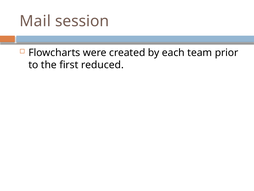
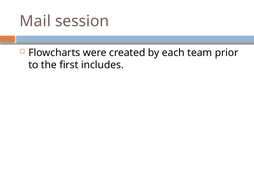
reduced: reduced -> includes (102, 65)
